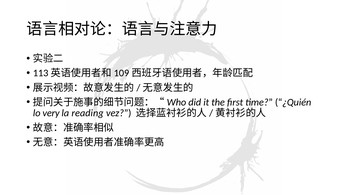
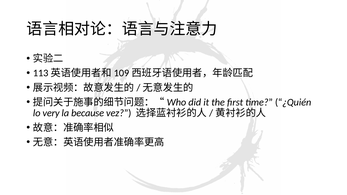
reading: reading -> because (88, 113)
